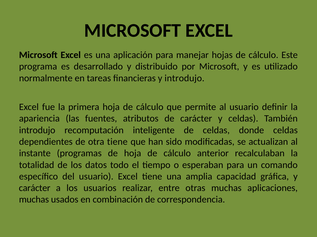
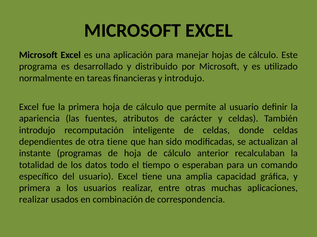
carácter: carácter -> primera (35, 189)
muchas: muchas -> realizar (34, 200)
